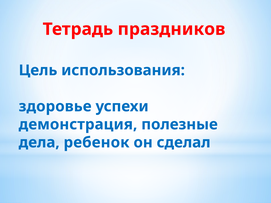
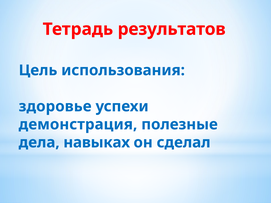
праздников: праздников -> результатов (172, 29)
ребенок: ребенок -> навыках (97, 143)
